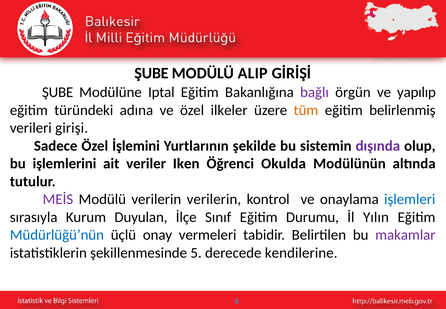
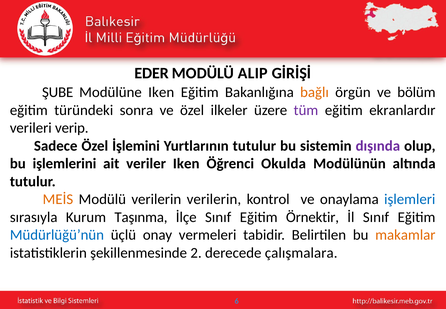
ŞUBE: ŞUBE -> EDER (152, 73)
Modülüne Iptal: Iptal -> Iken (161, 92)
bağlı colour: purple -> orange (315, 92)
yapılıp: yapılıp -> bölüm (416, 92)
adına: adına -> sonra (136, 110)
tüm colour: orange -> purple (306, 110)
belirlenmiş: belirlenmiş -> ekranlardır (402, 110)
girişi: girişi -> verip (72, 128)
Yurtlarının şekilde: şekilde -> tutulur (254, 146)
MEİS colour: purple -> orange (58, 199)
Duyulan: Duyulan -> Taşınma (141, 217)
Durumu: Durumu -> Örnektir (312, 217)
İl Yılın: Yılın -> Sınıf (376, 217)
makamlar colour: purple -> orange (405, 235)
5: 5 -> 2 (196, 253)
kendilerine: kendilerine -> çalışmalara (301, 253)
